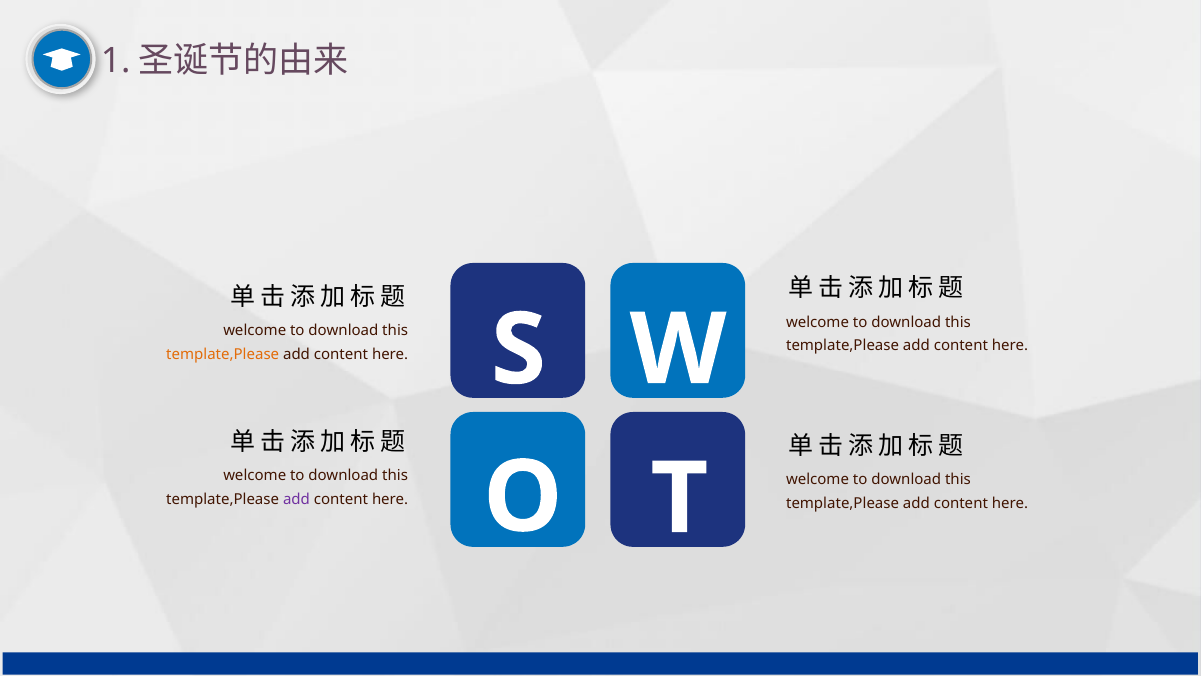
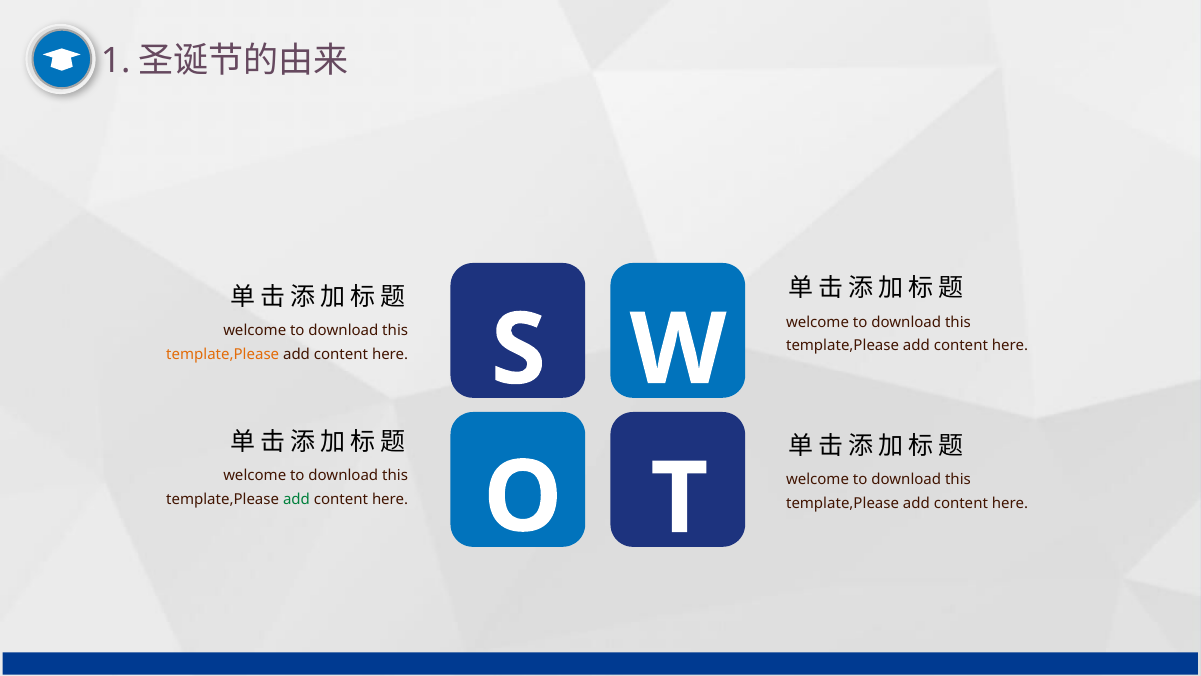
add colour: purple -> green (296, 499)
